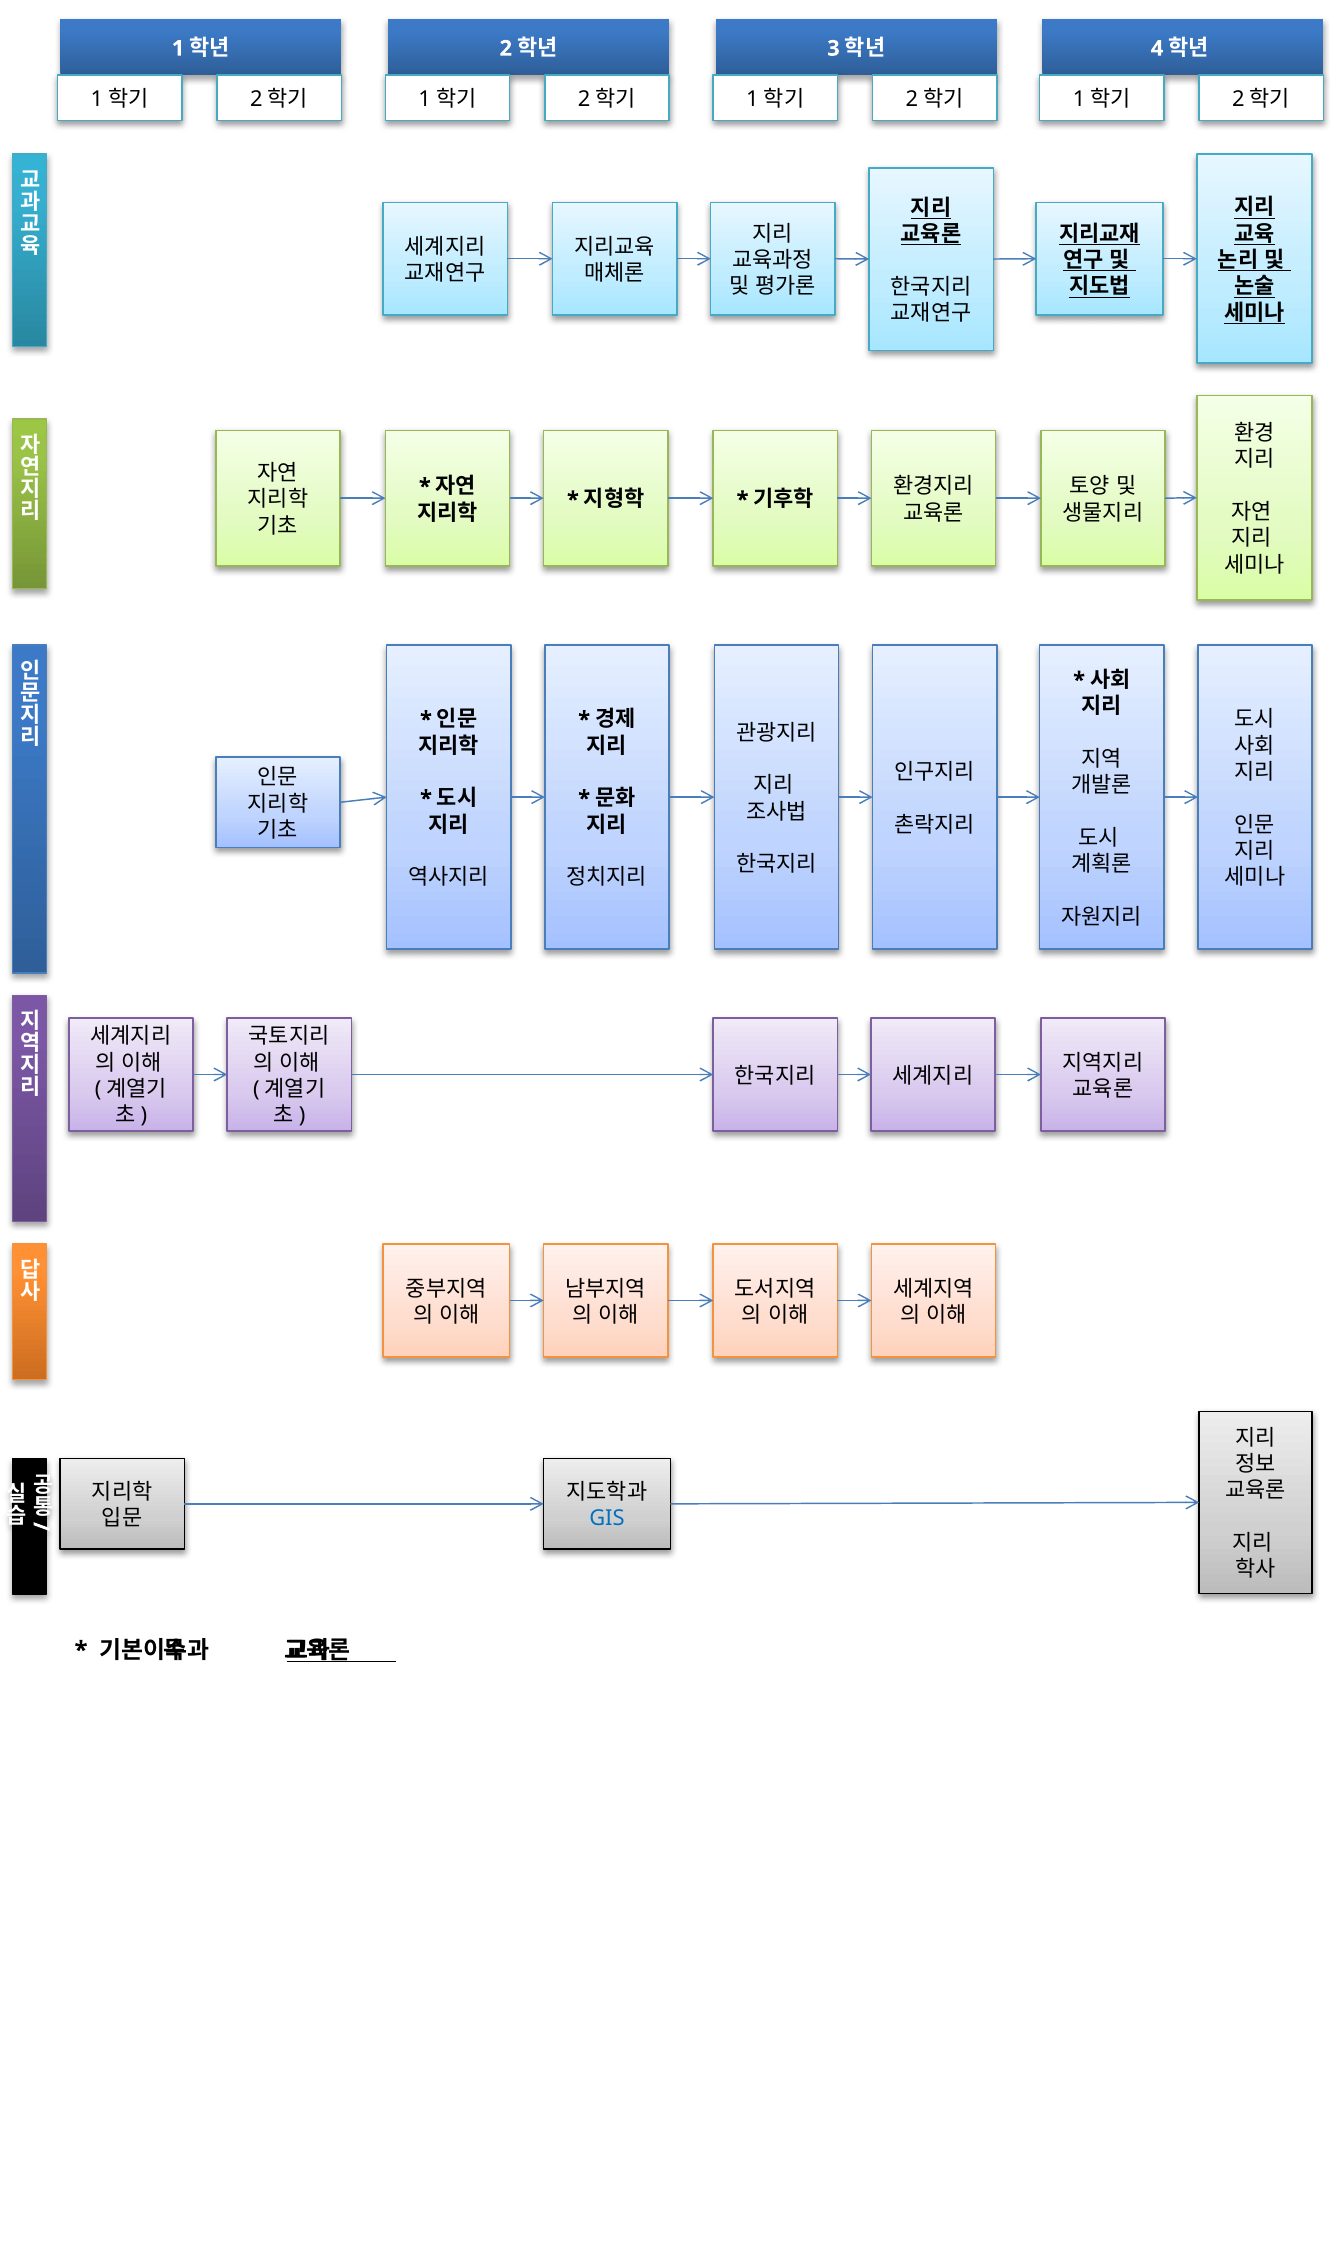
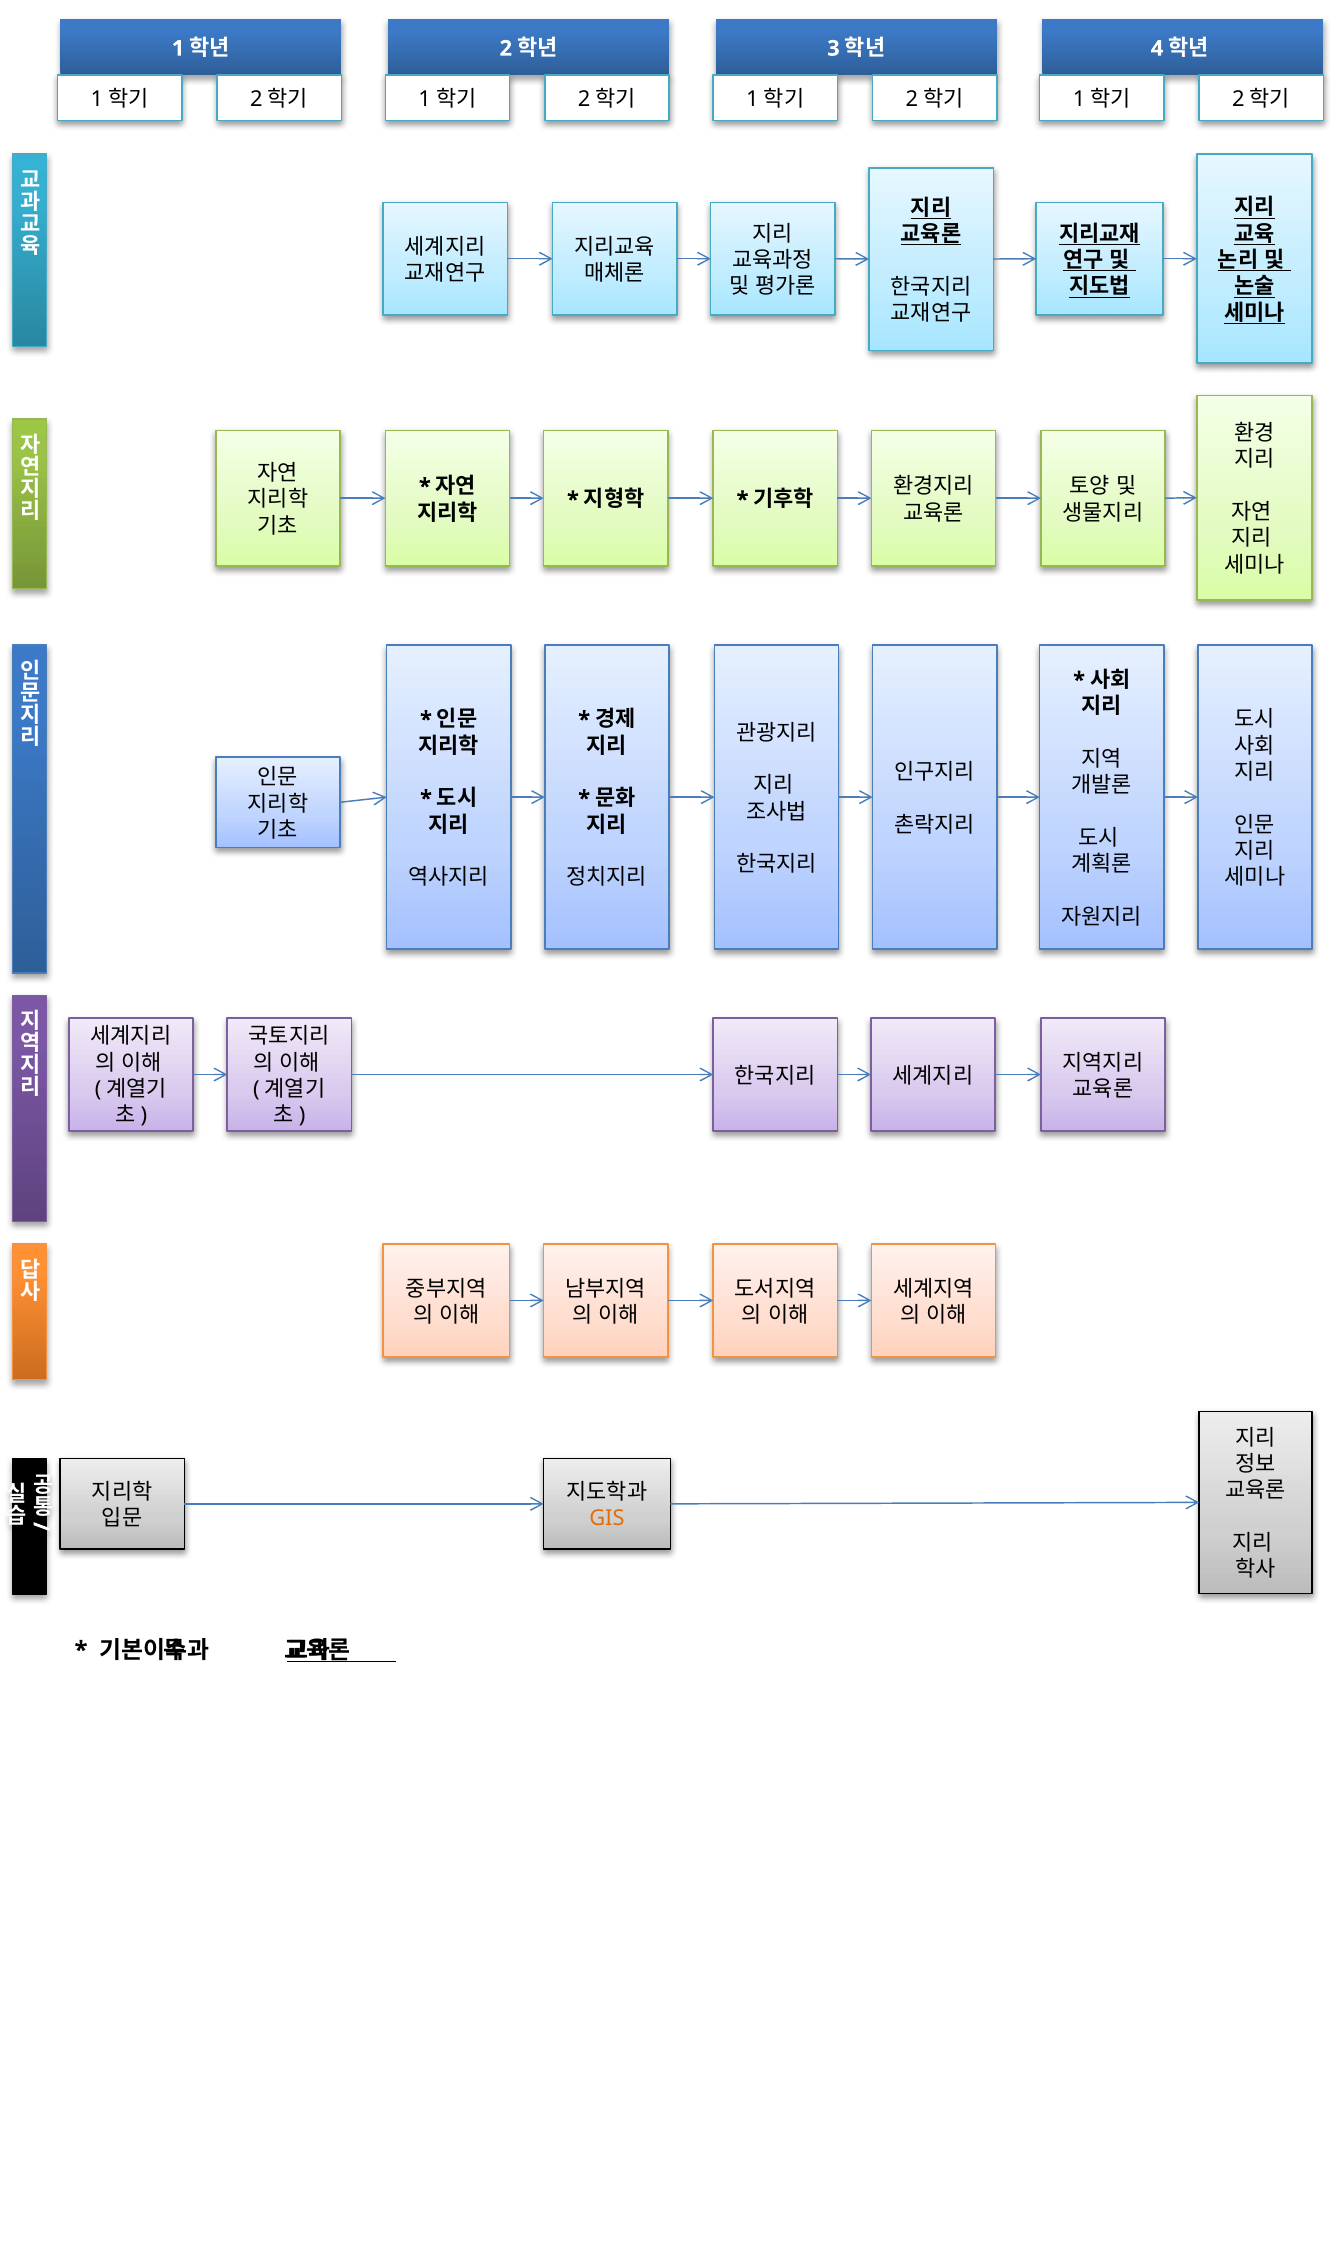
GIS colour: blue -> orange (607, 1519)
